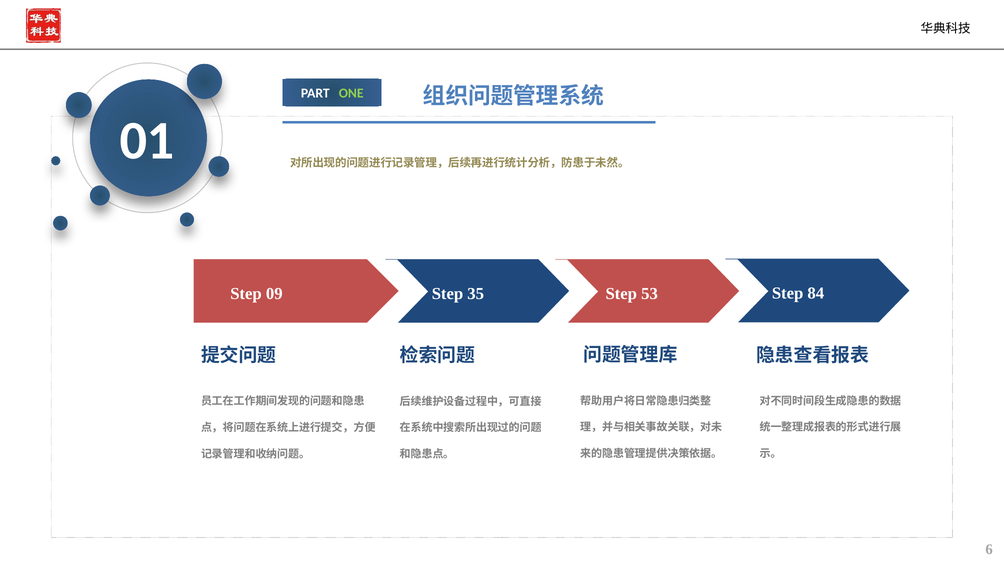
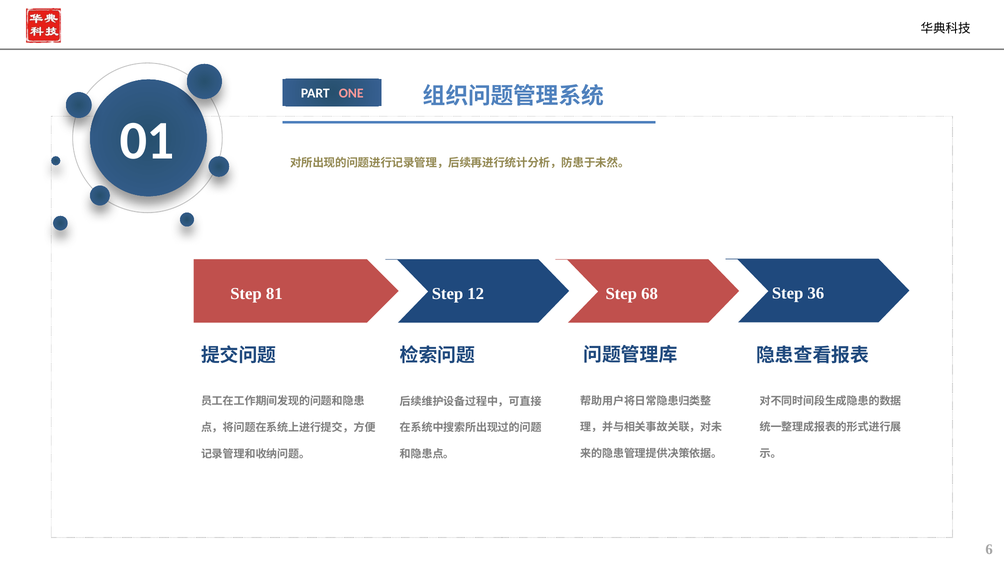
ONE colour: light green -> pink (351, 93)
84: 84 -> 36 (816, 293)
09: 09 -> 81 (274, 294)
35: 35 -> 12 (476, 294)
53: 53 -> 68 (649, 294)
